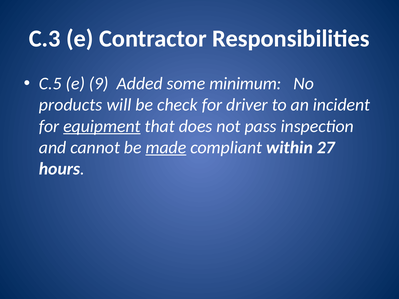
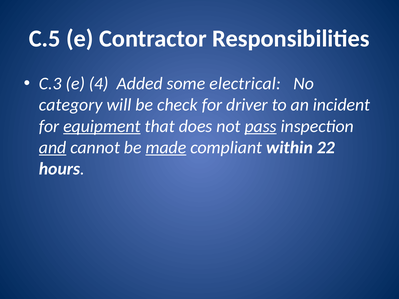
C.3: C.3 -> C.5 (45, 39)
C.5: C.5 -> C.3 (50, 84)
9: 9 -> 4 (99, 84)
minimum: minimum -> electrical (245, 84)
products: products -> category (71, 105)
pass underline: none -> present (261, 126)
and underline: none -> present (53, 148)
27: 27 -> 22 (326, 148)
